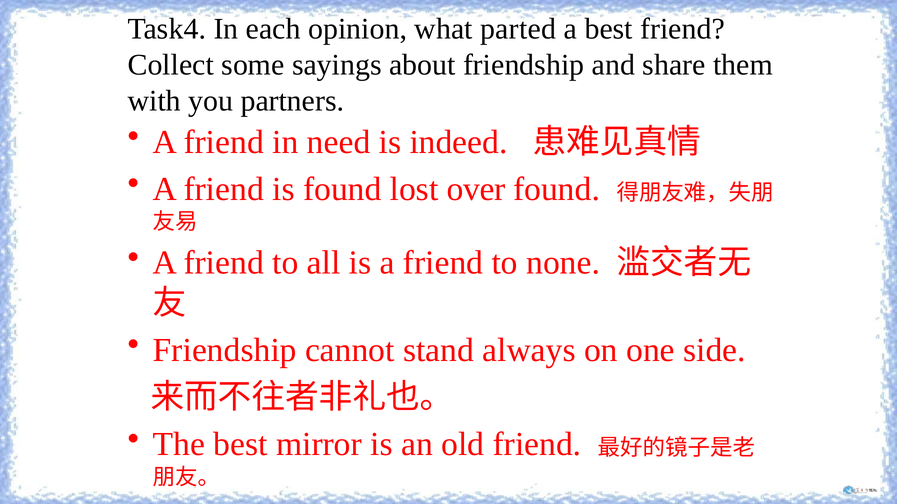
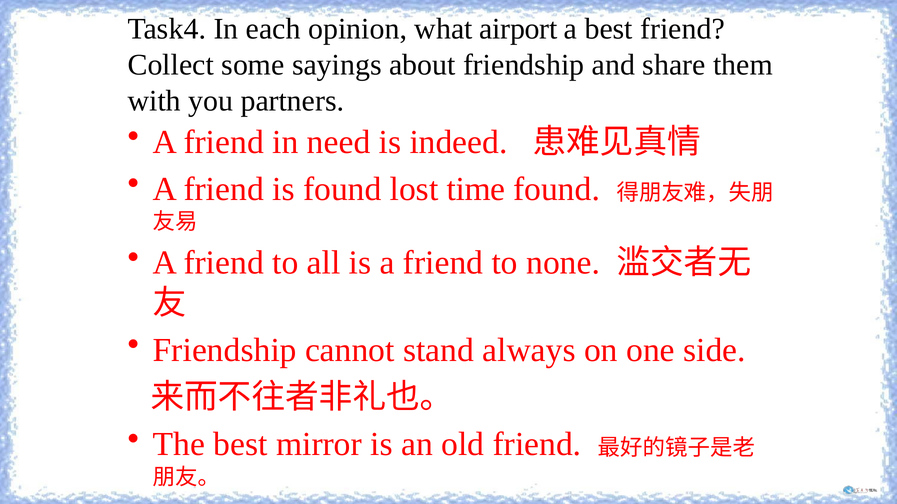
parted: parted -> airport (518, 29)
over: over -> time (476, 189)
